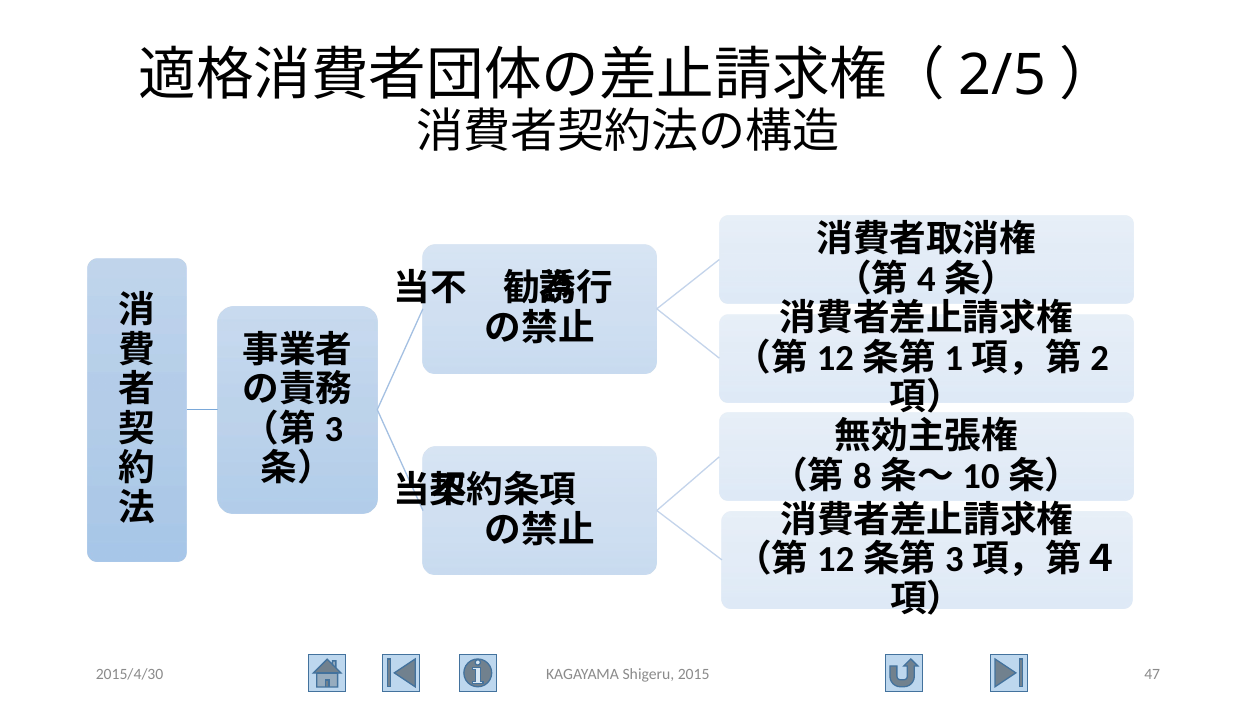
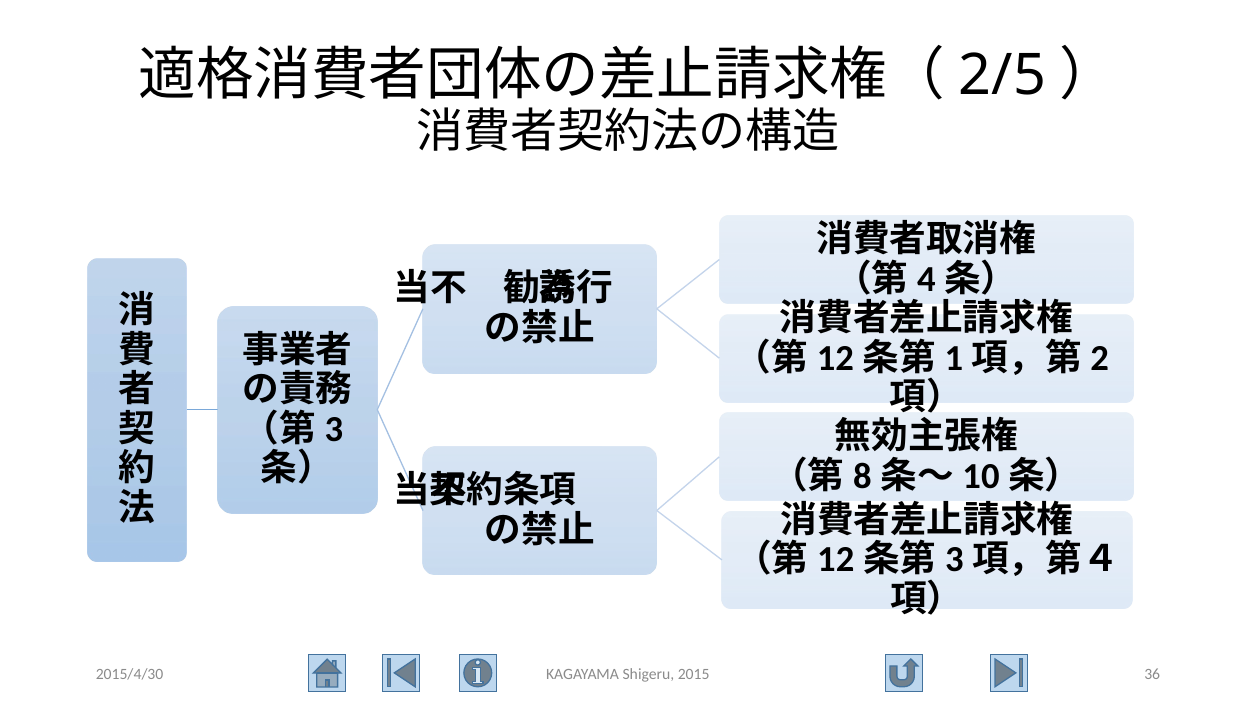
47: 47 -> 36 (1152, 675)
